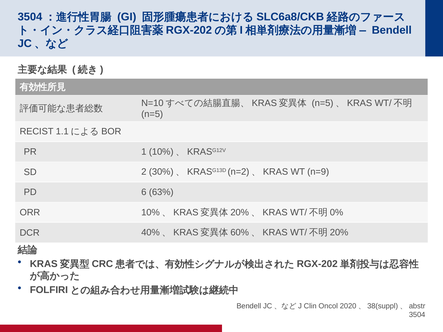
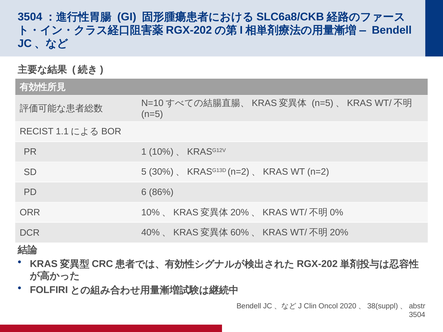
2: 2 -> 5 (144, 172)
n=9: n=9 -> n=2 (318, 172)
63%: 63% -> 86% (161, 192)
